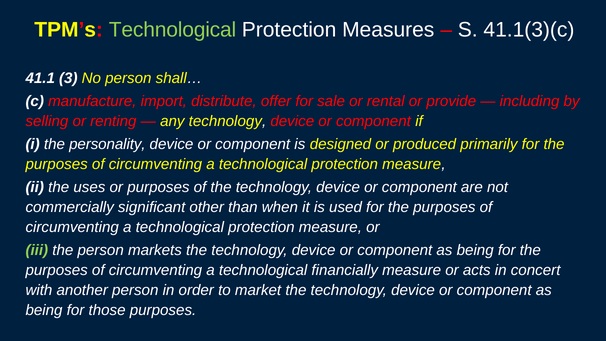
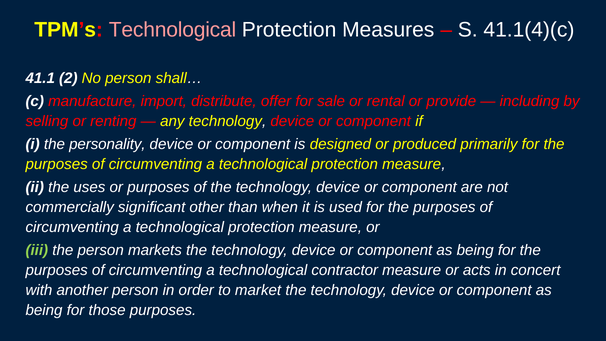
Technological colour: light green -> pink (173, 30)
41.1(3)(c: 41.1(3)(c -> 41.1(4)(c (529, 30)
3: 3 -> 2 (68, 78)
financially: financially -> contractor (345, 270)
